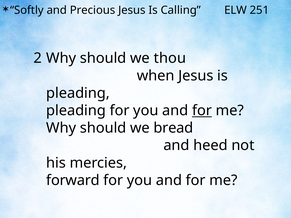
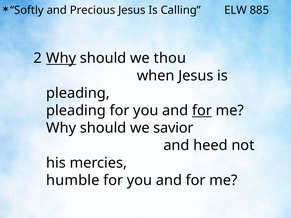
251: 251 -> 885 (259, 10)
Why underline: none -> present (61, 58)
bread: bread -> savior (173, 128)
forward: forward -> humble (73, 180)
